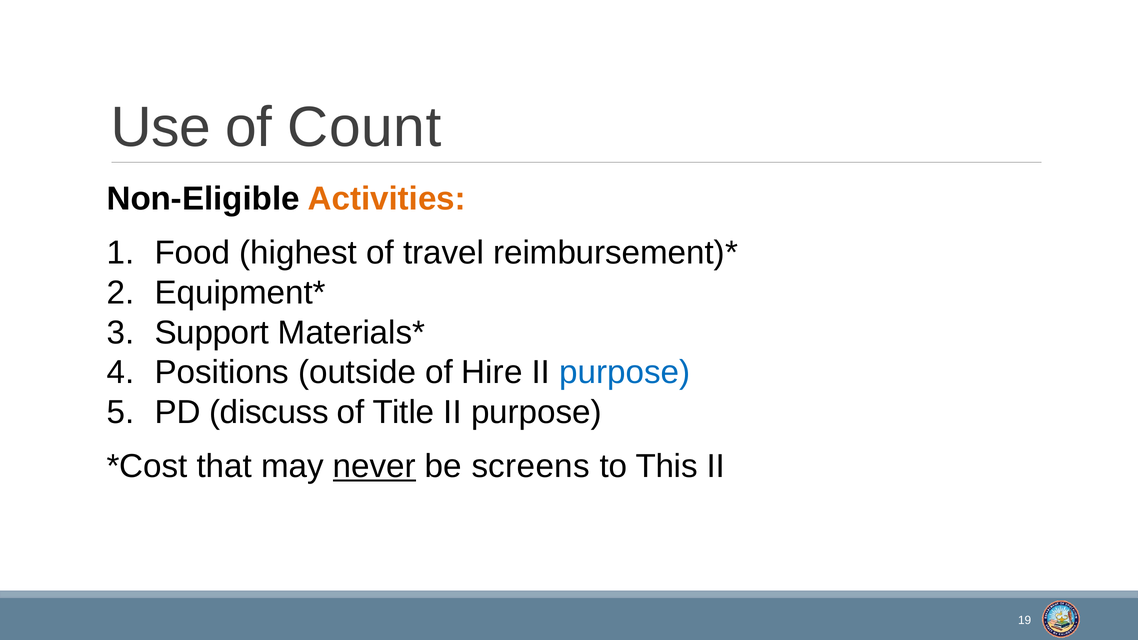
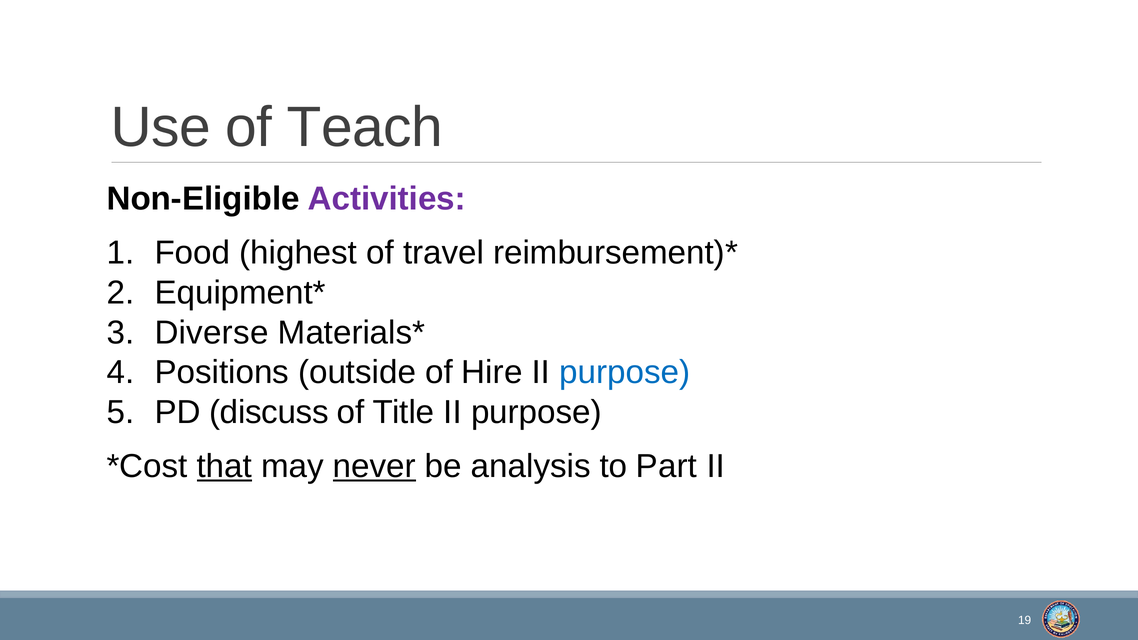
Count: Count -> Teach (365, 127)
Activities colour: orange -> purple (387, 199)
Support: Support -> Diverse (212, 333)
that underline: none -> present (224, 466)
screens: screens -> analysis (531, 466)
This: This -> Part (667, 466)
